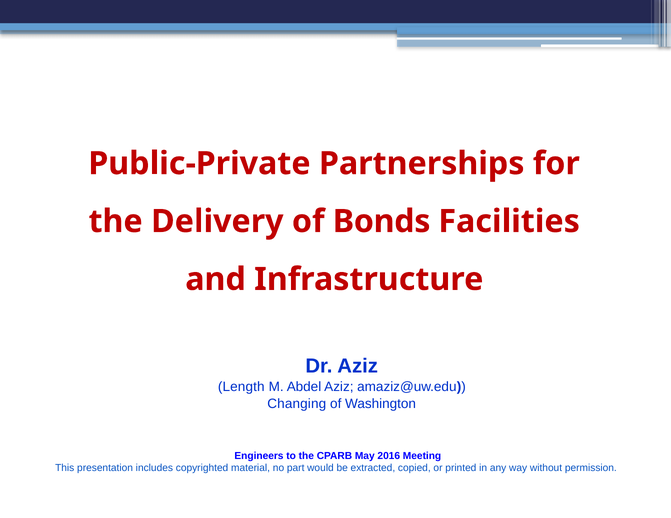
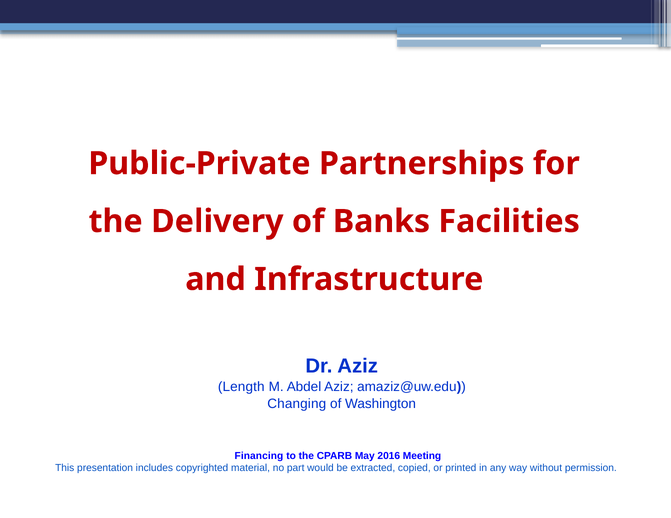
Bonds: Bonds -> Banks (381, 222)
Engineers: Engineers -> Financing (259, 456)
